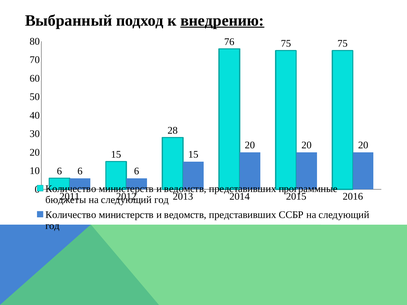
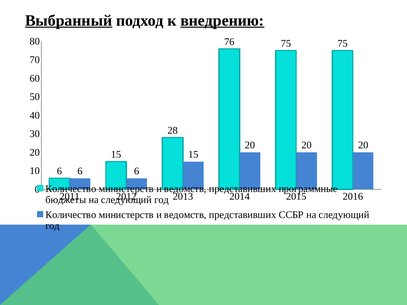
Выбранный underline: none -> present (69, 21)
